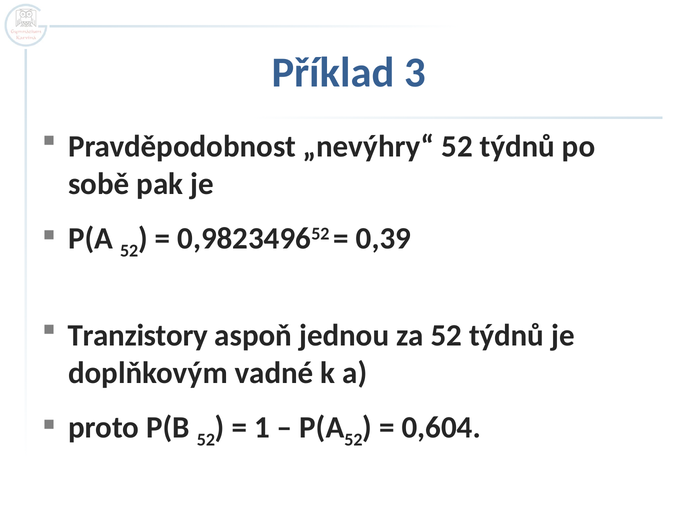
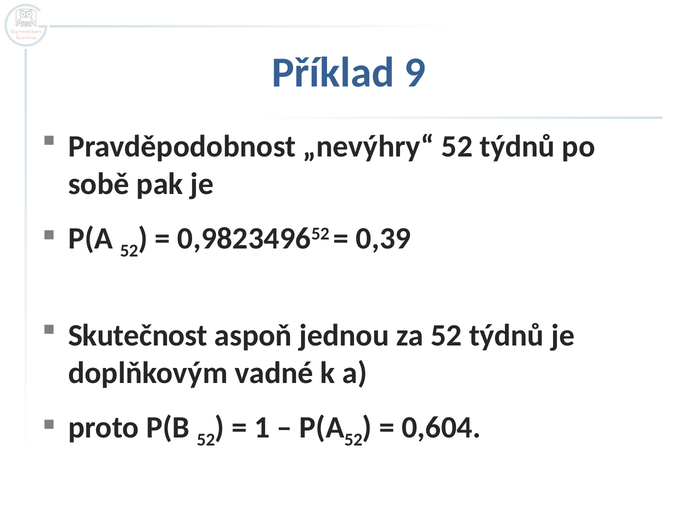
3: 3 -> 9 (415, 73)
Tranzistory: Tranzistory -> Skutečnost (138, 335)
